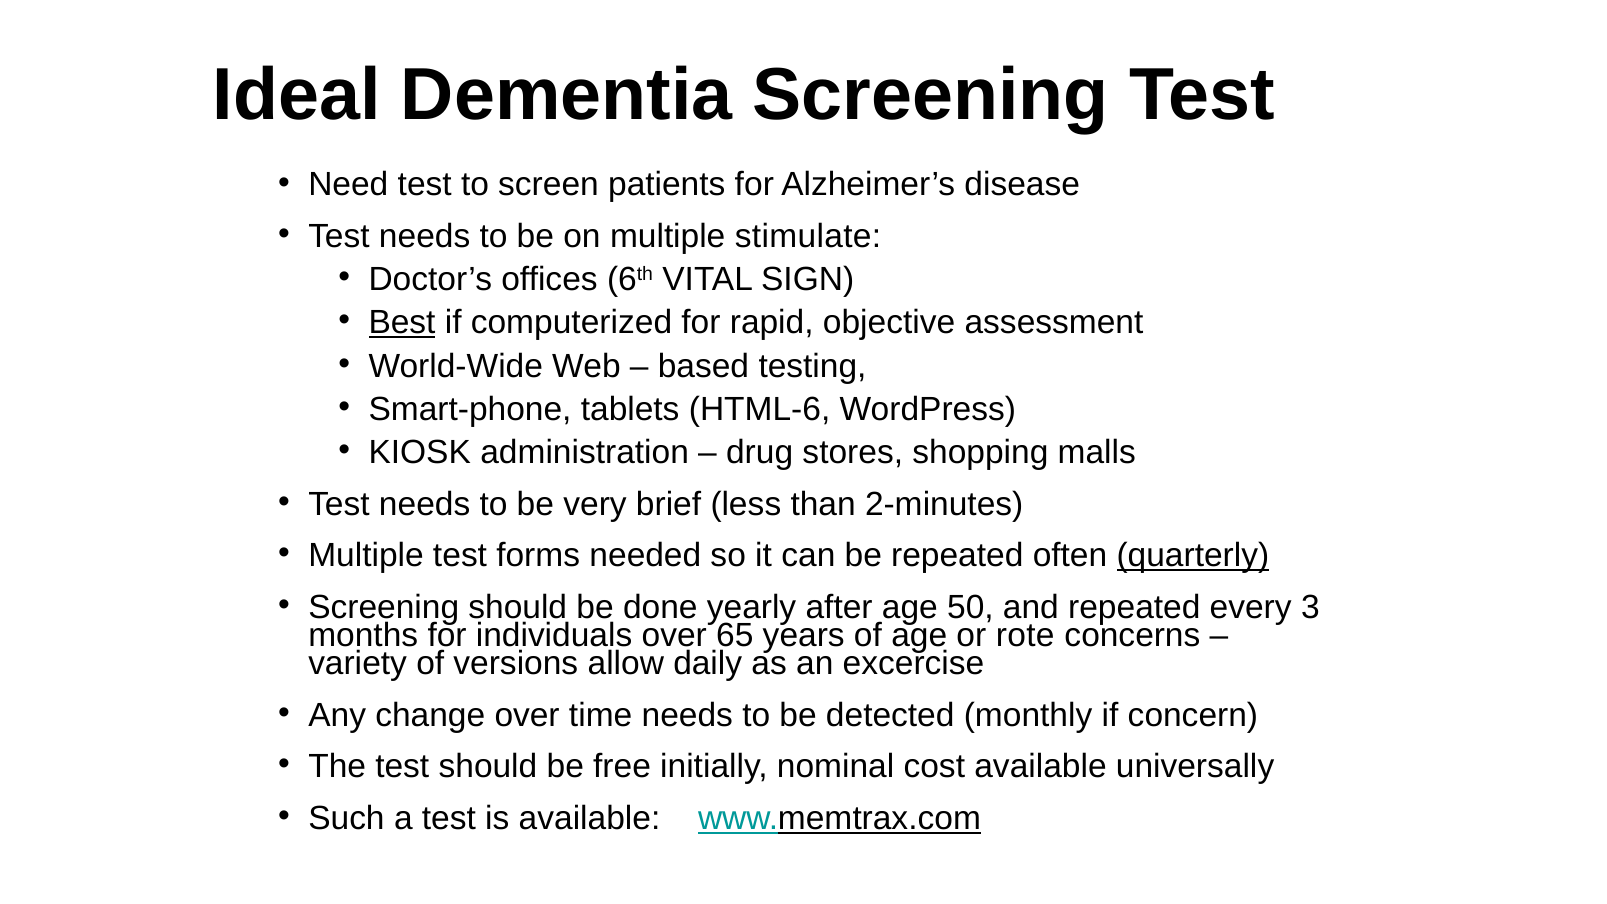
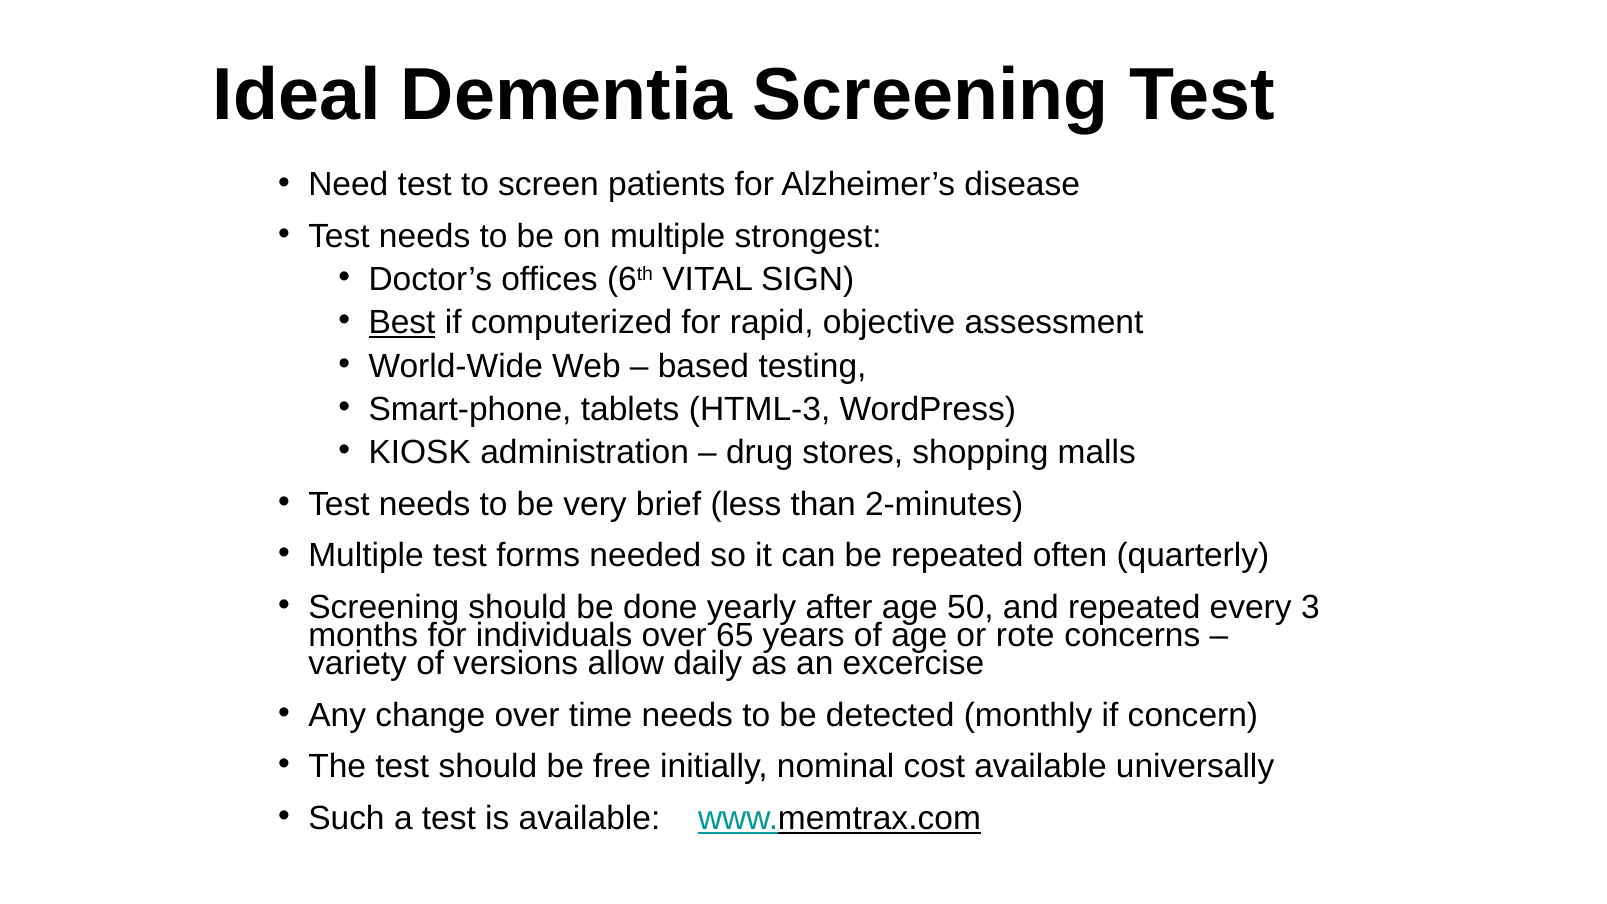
stimulate: stimulate -> strongest (808, 236)
HTML-6: HTML-6 -> HTML-3 (760, 409)
quarterly underline: present -> none (1193, 556)
